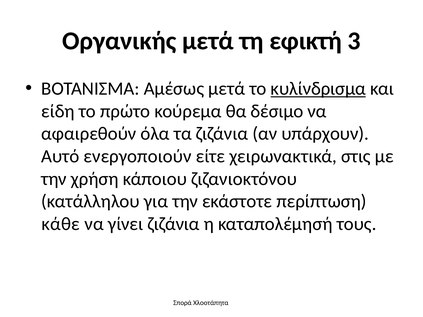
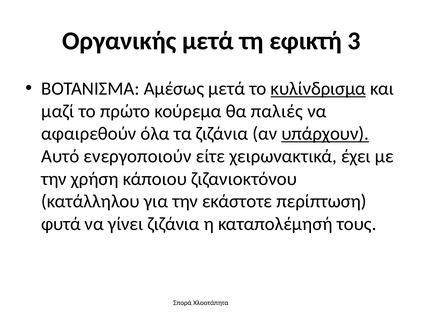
είδη: είδη -> μαζί (58, 111)
δέσιμο: δέσιμο -> παλιές (277, 111)
υπάρχουν underline: none -> present (325, 134)
στις: στις -> έχει (356, 156)
κάθε: κάθε -> φυτά (61, 224)
